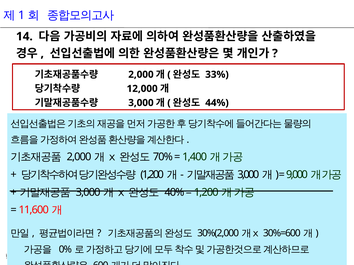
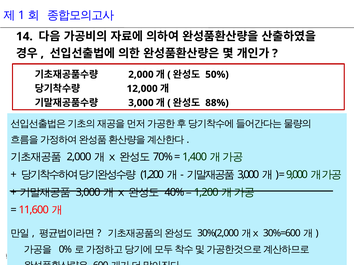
33%: 33% -> 50% (217, 75)
44%: 44% -> 88% (217, 103)
